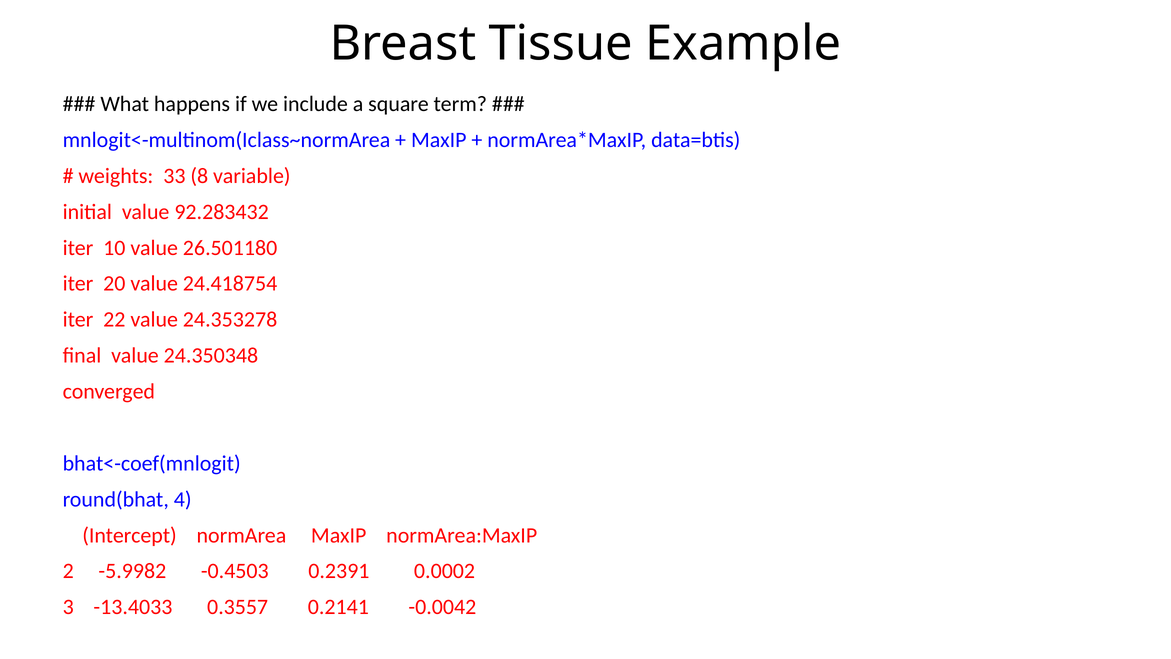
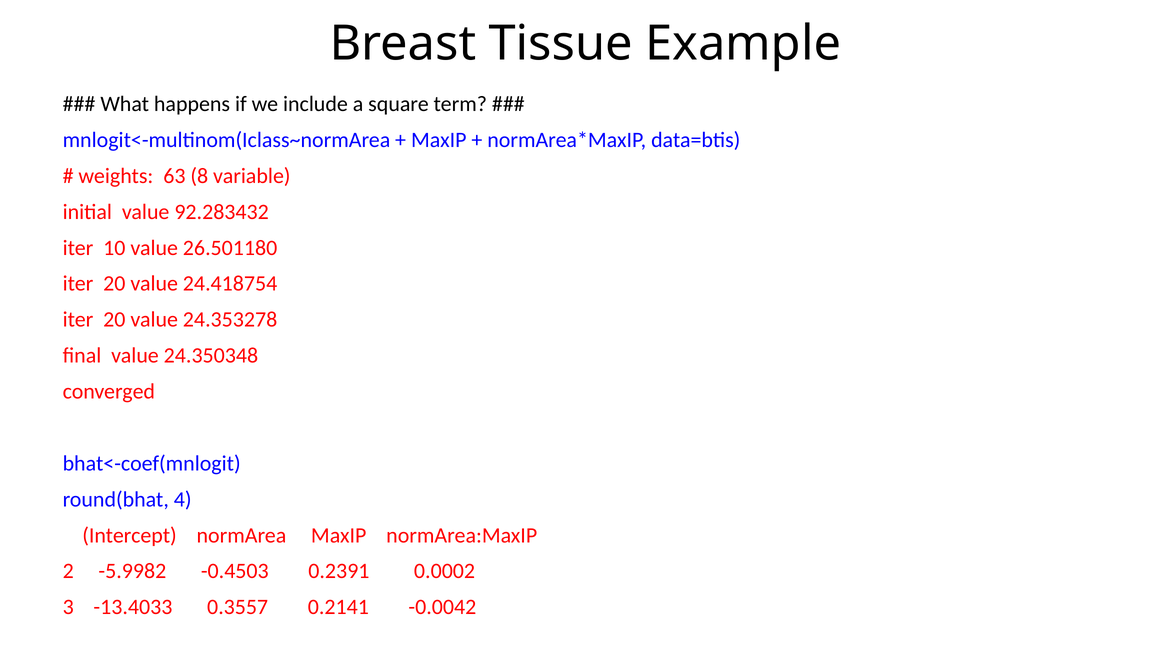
33: 33 -> 63 (174, 176)
22: 22 -> 20 (114, 320)
